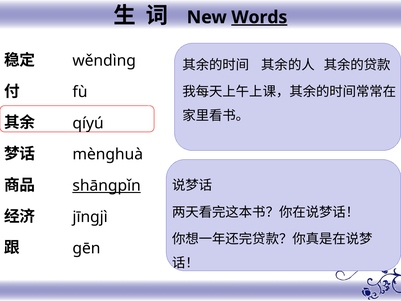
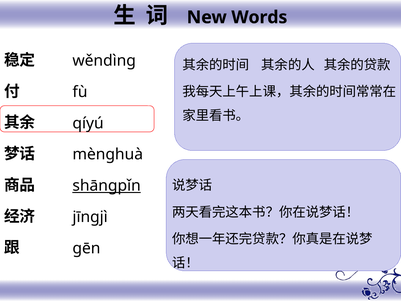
Words underline: present -> none (259, 17)
